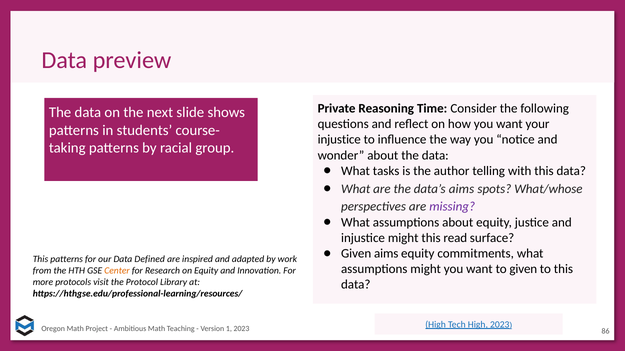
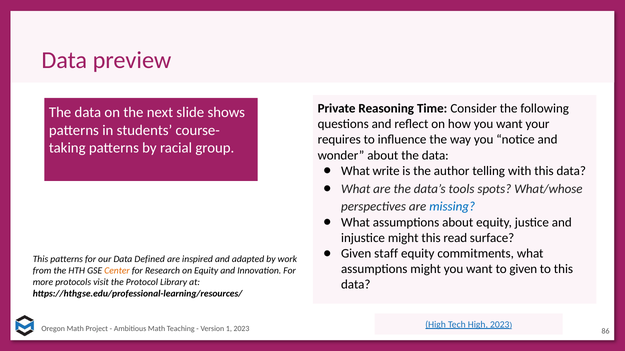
injustice: injustice -> requires (339, 140)
tasks: tasks -> write (386, 171)
data’s aims: aims -> tools (462, 189)
missing colour: purple -> blue (452, 207)
Given aims: aims -> staff (386, 254)
